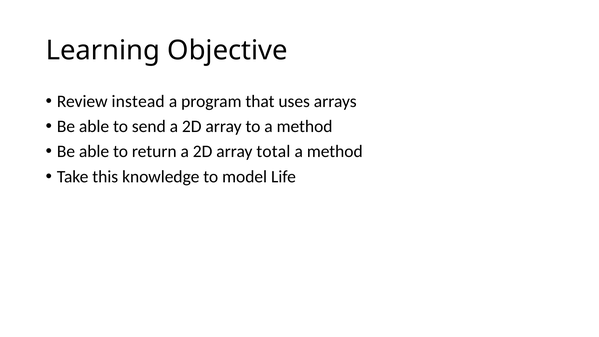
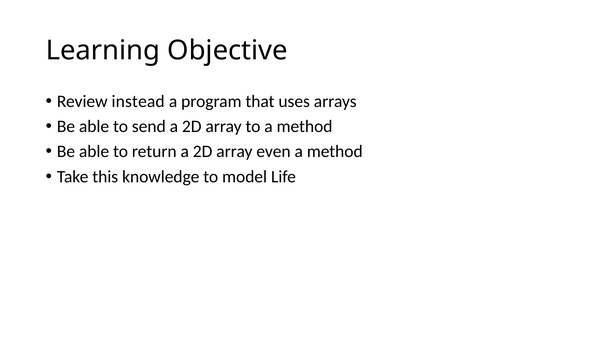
total: total -> even (273, 152)
